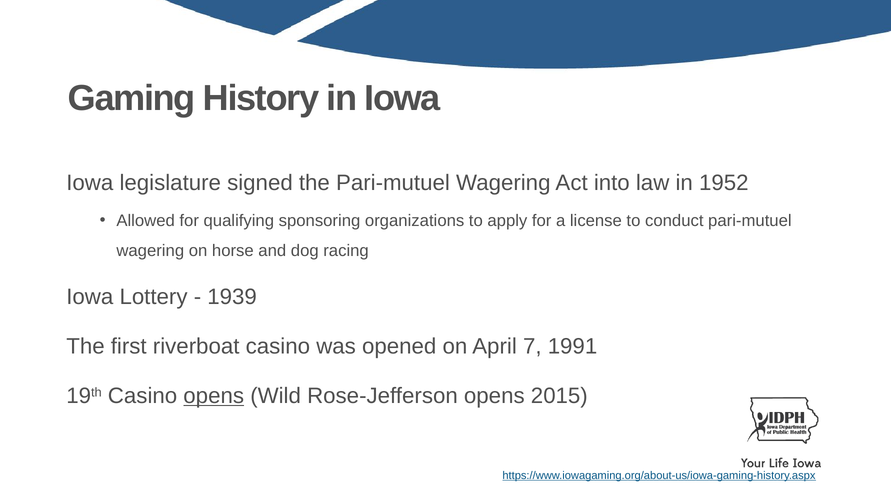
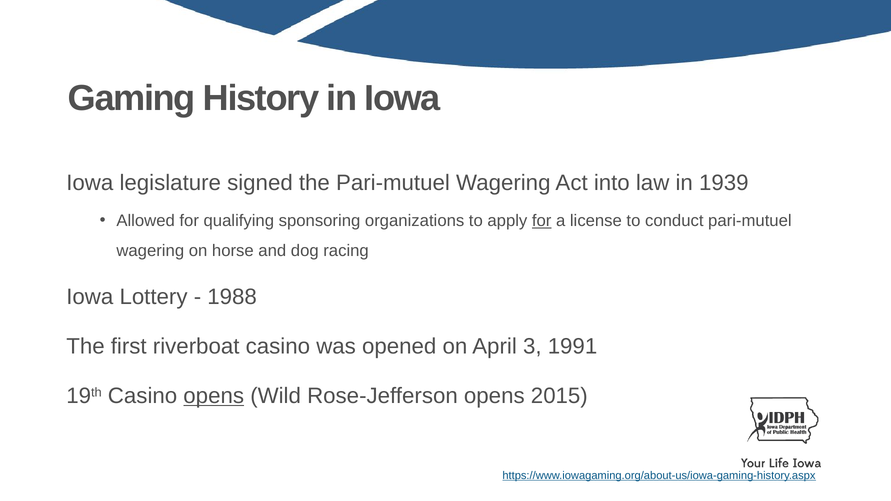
1952: 1952 -> 1939 (724, 183)
for underline: none -> present (542, 221)
1939: 1939 -> 1988 (232, 297)
7: 7 -> 3 (532, 347)
